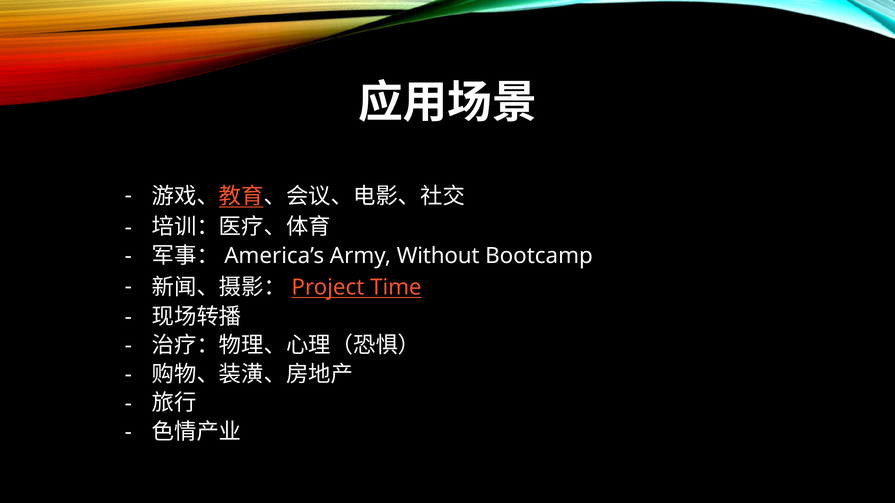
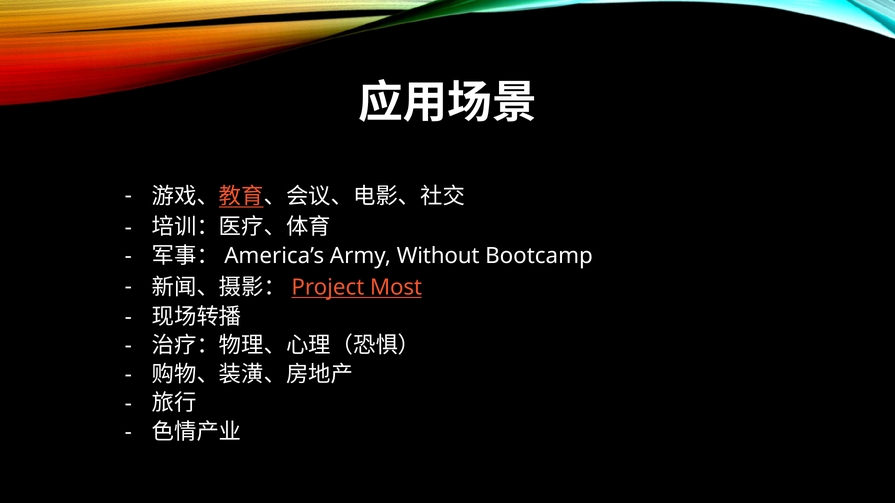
Time: Time -> Most (396, 288)
